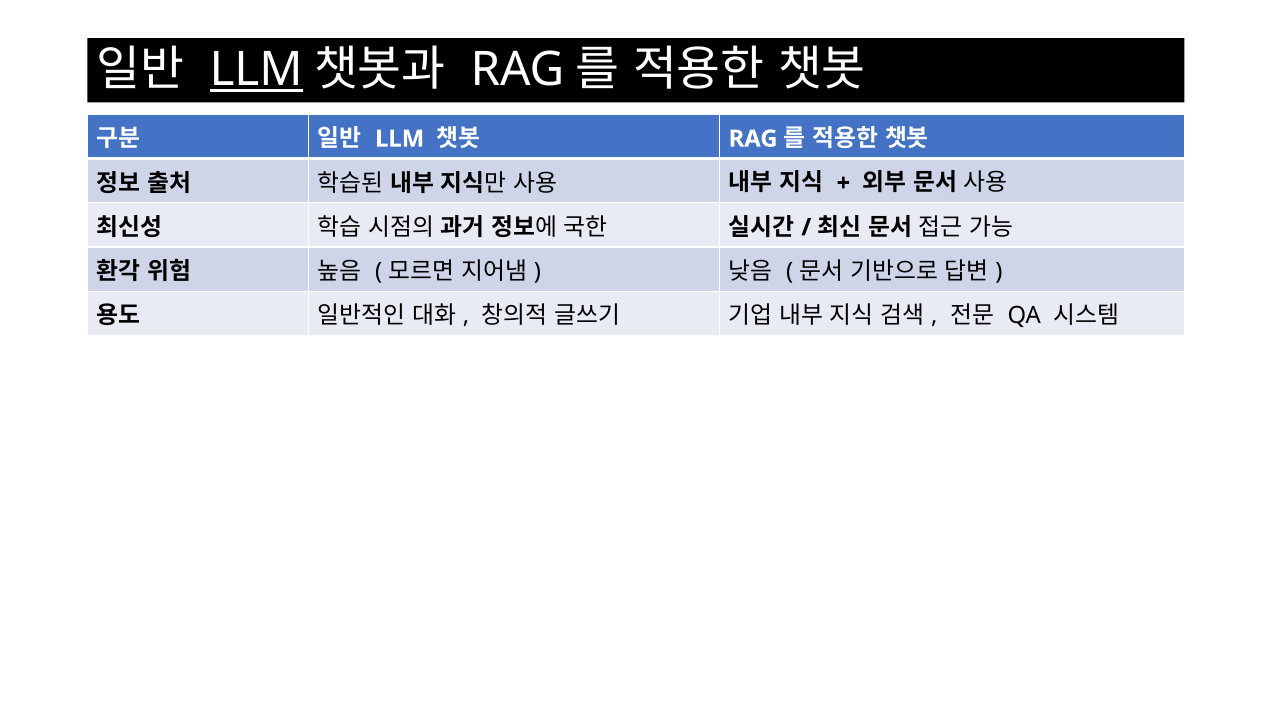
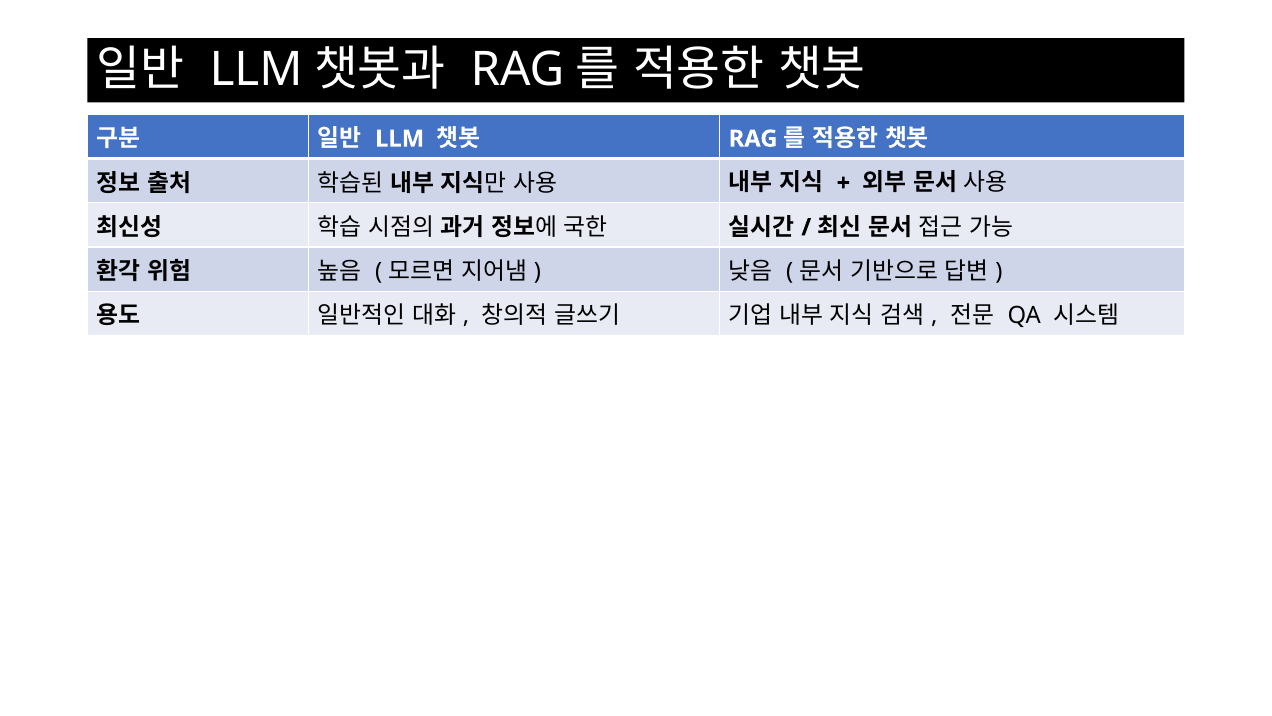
LLM underline: present -> none (256, 70)
